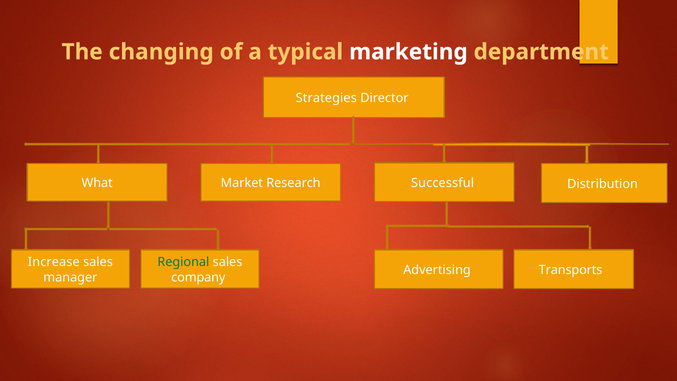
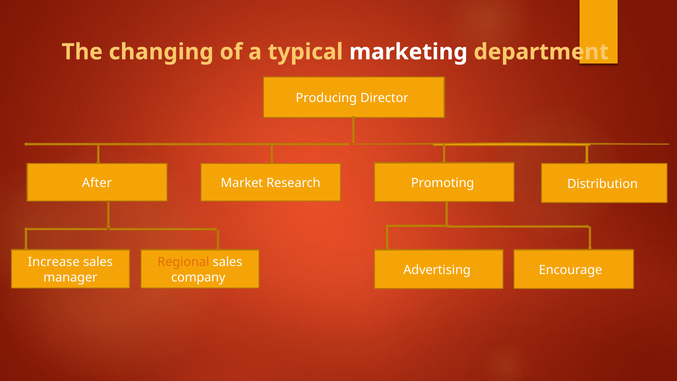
Strategies: Strategies -> Producing (326, 98)
What: What -> After (97, 183)
Successful: Successful -> Promoting (443, 183)
Regional colour: green -> orange (183, 262)
Transports: Transports -> Encourage (571, 270)
